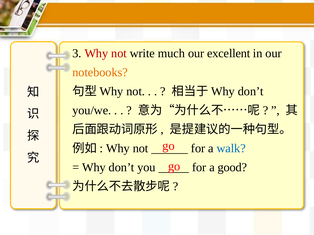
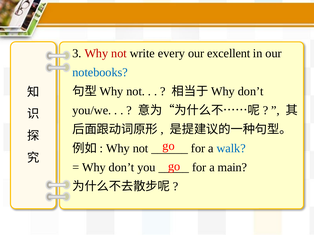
much: much -> every (171, 53)
notebooks colour: orange -> blue (100, 72)
good: good -> main (232, 168)
